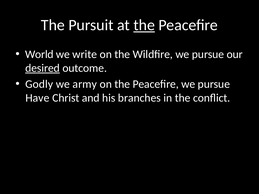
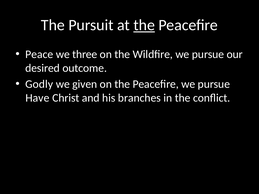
World: World -> Peace (39, 54)
write: write -> three (85, 54)
desired underline: present -> none (43, 68)
army: army -> given (85, 84)
